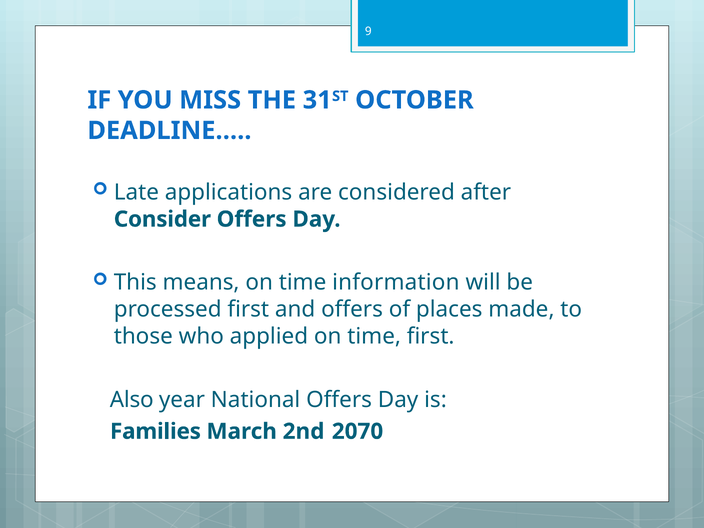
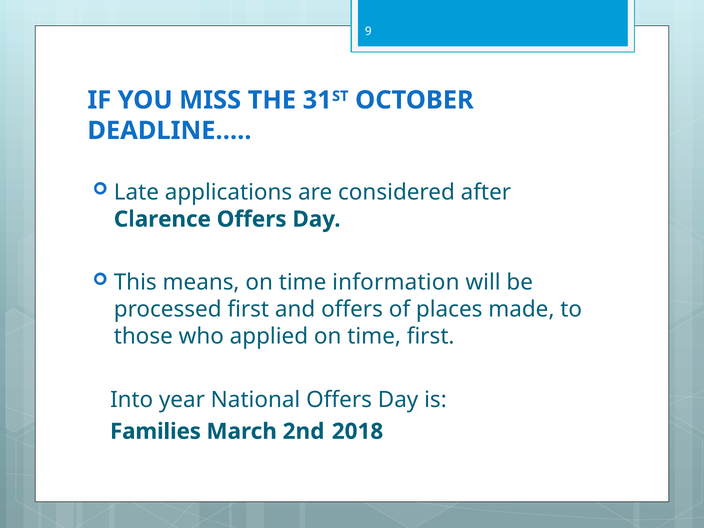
Consider: Consider -> Clarence (162, 219)
Also: Also -> Into (132, 400)
2070: 2070 -> 2018 (358, 431)
